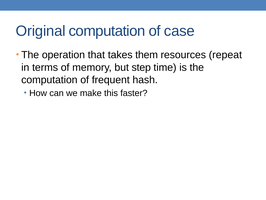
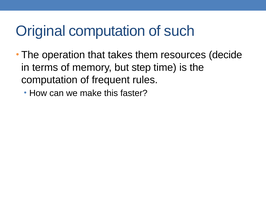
case: case -> such (179, 31)
repeat: repeat -> decide (225, 55)
hash: hash -> rules (145, 80)
